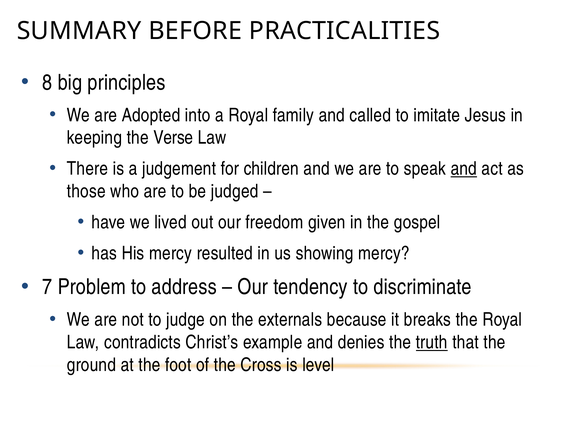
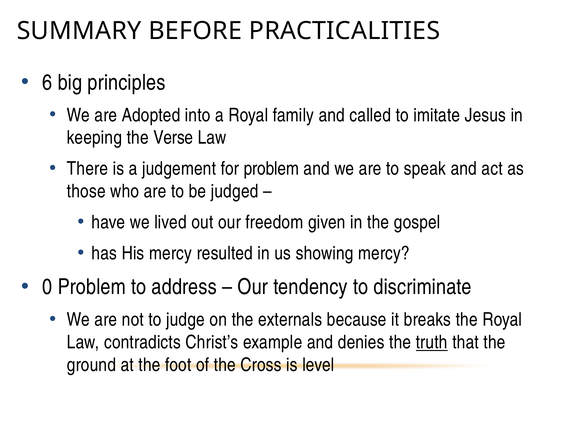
8: 8 -> 6 (47, 82)
for children: children -> problem (271, 169)
and underline: present -> none (464, 169)
7: 7 -> 0 (47, 287)
